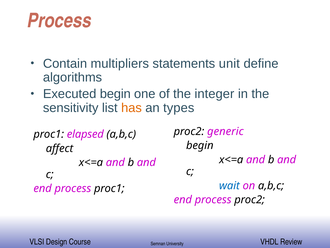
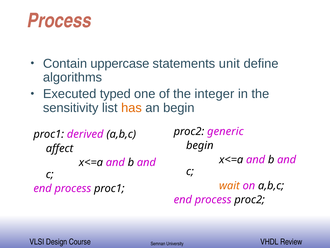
multipliers: multipliers -> uppercase (120, 63)
Executed begin: begin -> typed (115, 94)
an types: types -> begin (179, 108)
elapsed: elapsed -> derived (85, 134)
wait colour: blue -> orange (229, 185)
